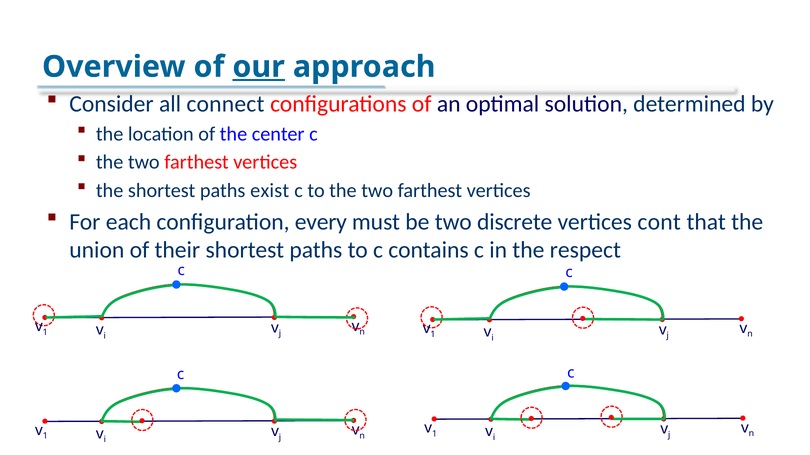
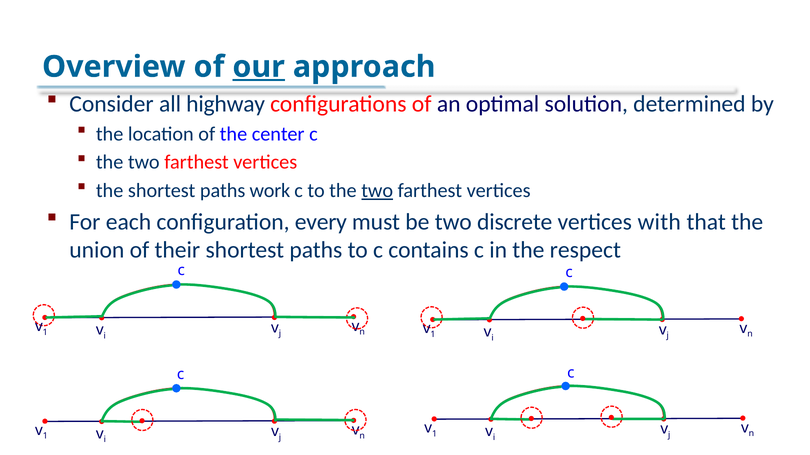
connect: connect -> highway (226, 104)
exist: exist -> work (270, 191)
two underline: none -> present (377, 191)
cont: cont -> with (659, 222)
